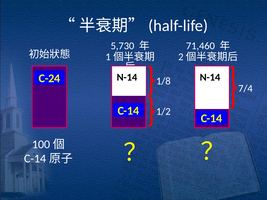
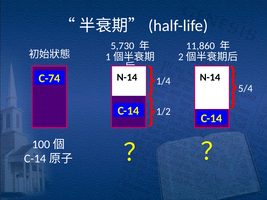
71,460: 71,460 -> 11,860 (200, 46)
C-24: C-24 -> C-74 (49, 79)
1/8: 1/8 -> 1/4 (163, 81)
7/4: 7/4 -> 5/4 (245, 89)
